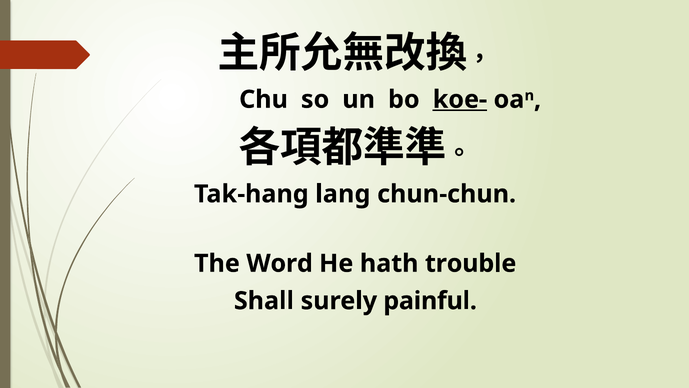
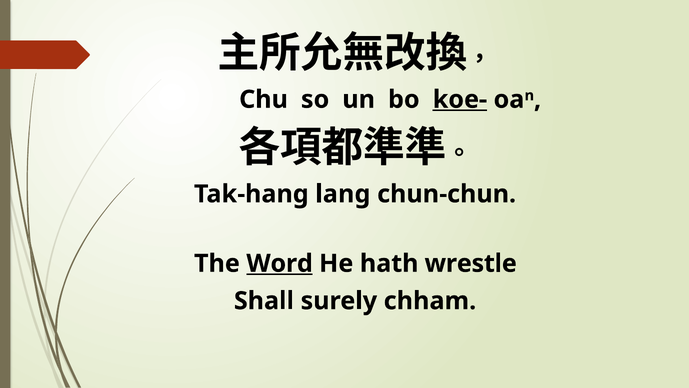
Word underline: none -> present (280, 263)
trouble: trouble -> wrestle (471, 263)
painful: painful -> chham (430, 301)
